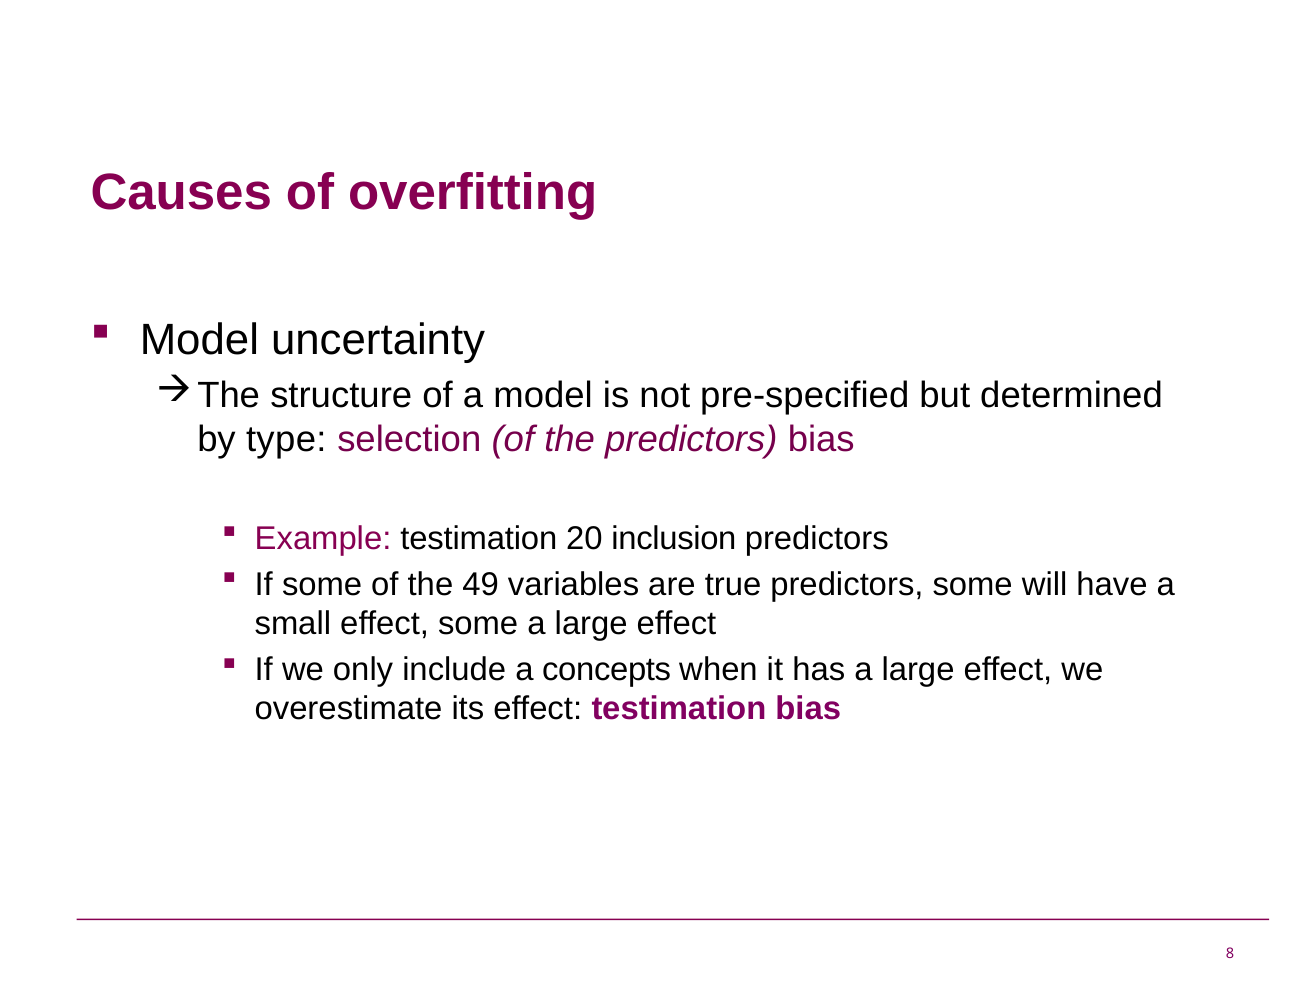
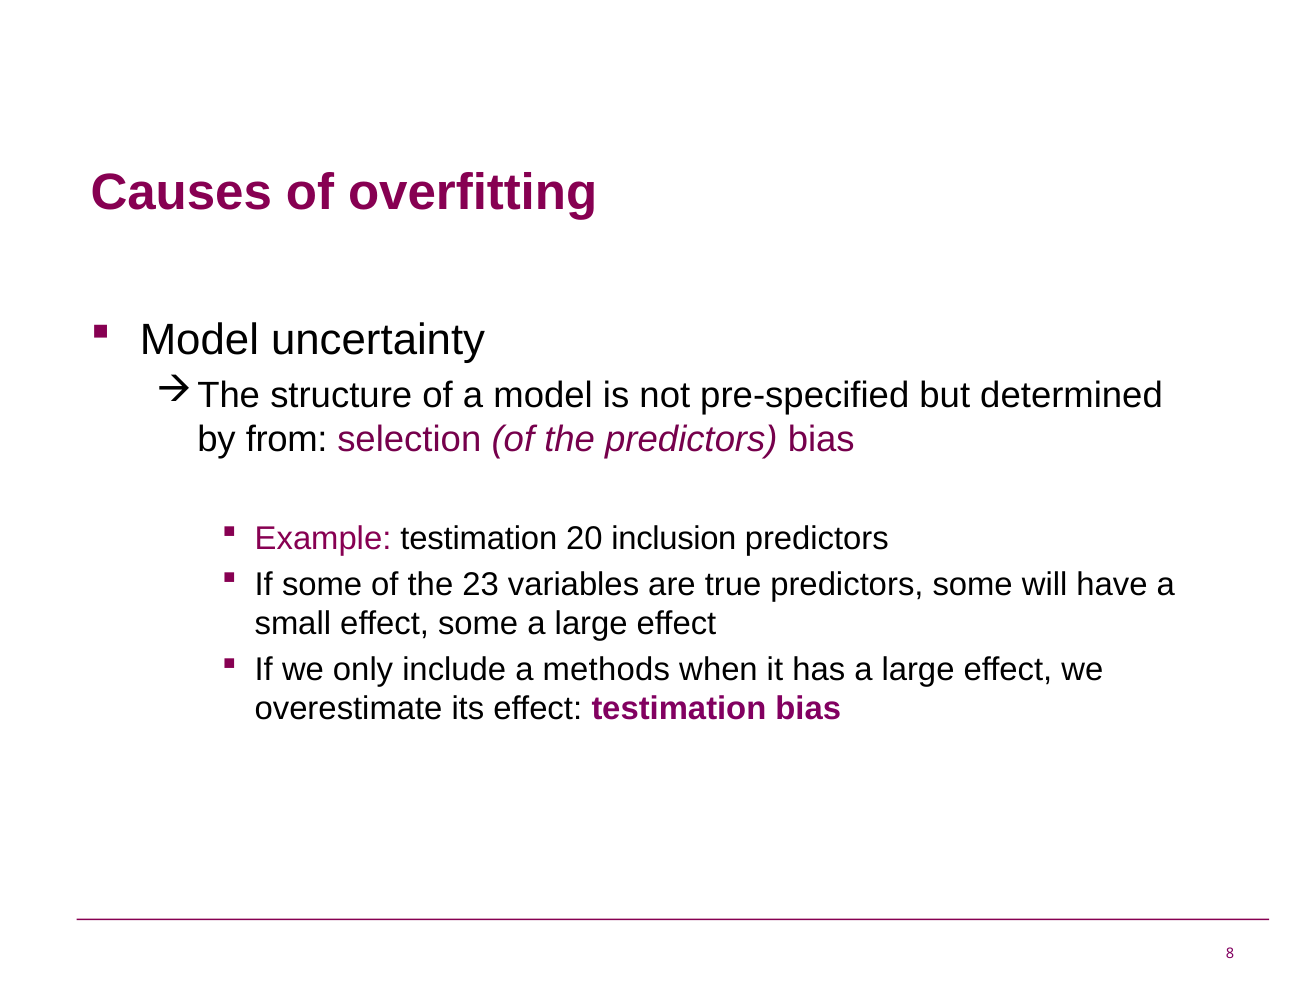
type: type -> from (287, 439)
49: 49 -> 23 (481, 584)
concepts: concepts -> methods (606, 669)
